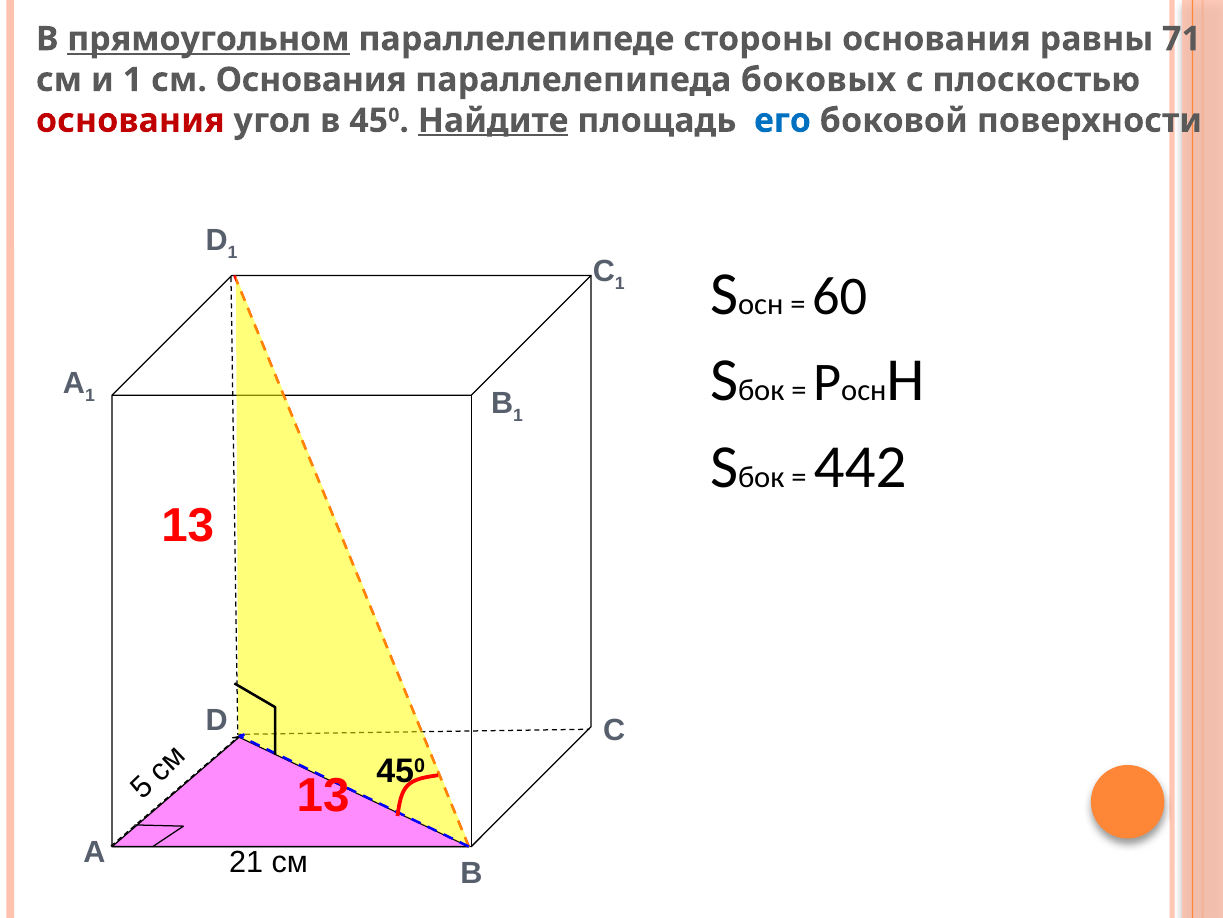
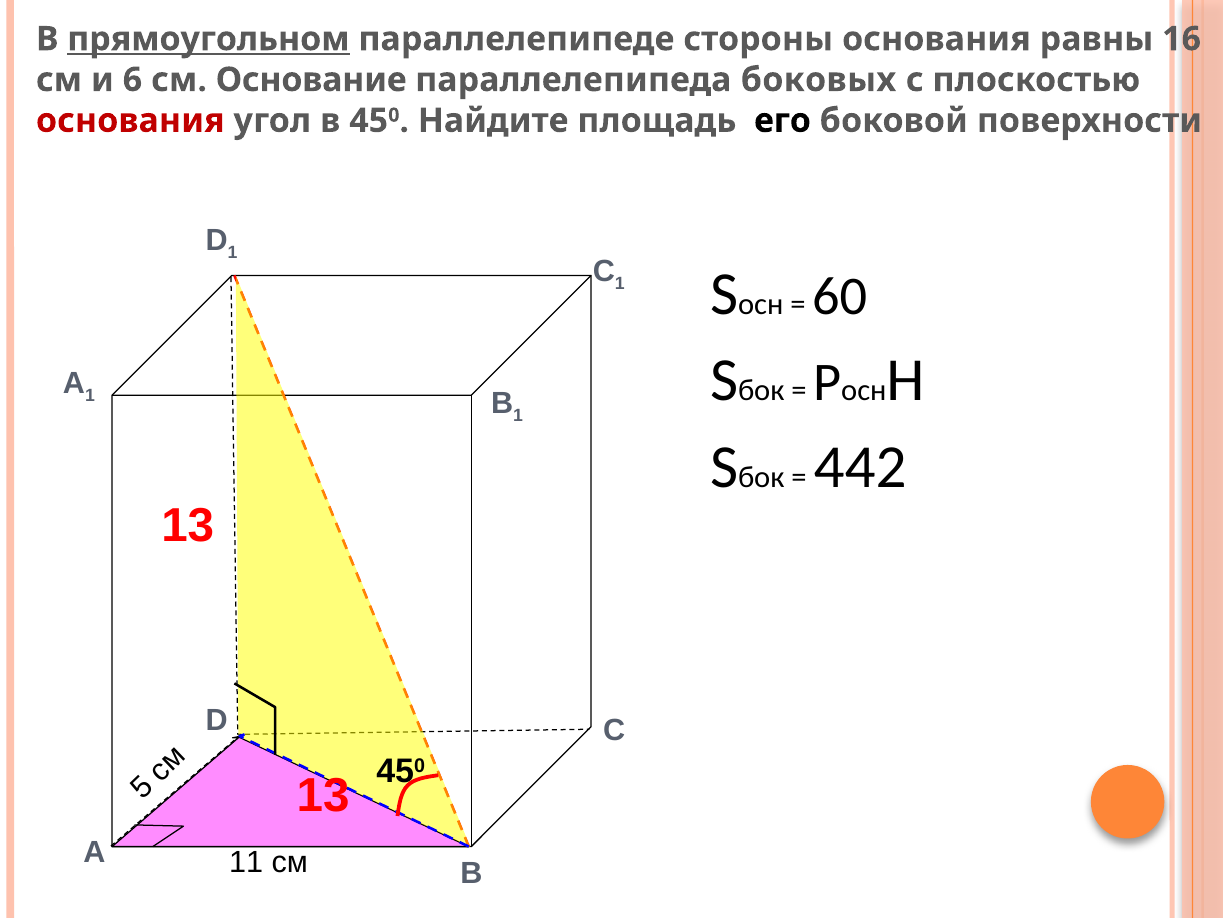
71: 71 -> 16 (1182, 39)
и 1: 1 -> 6 (132, 80)
см Основания: Основания -> Основание (311, 80)
Найдите underline: present -> none (493, 121)
его colour: blue -> black (782, 121)
21: 21 -> 11 (246, 862)
